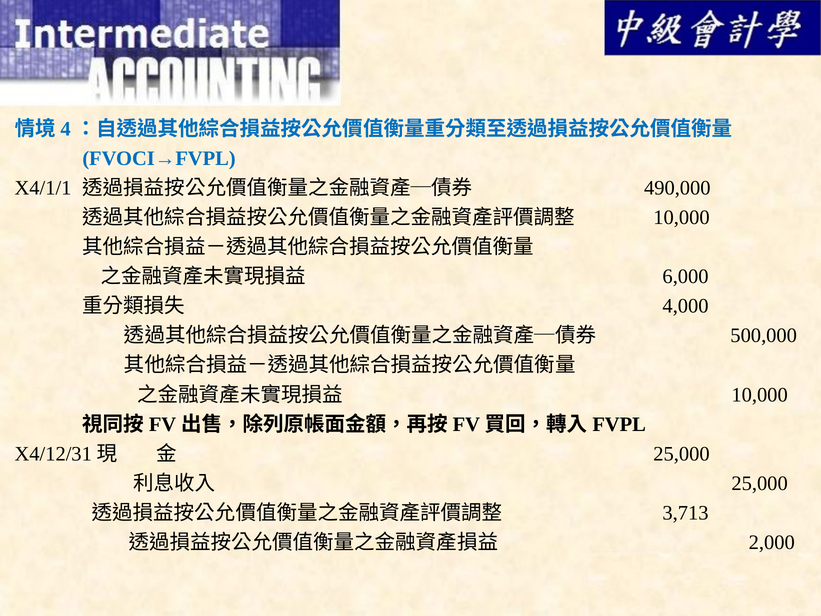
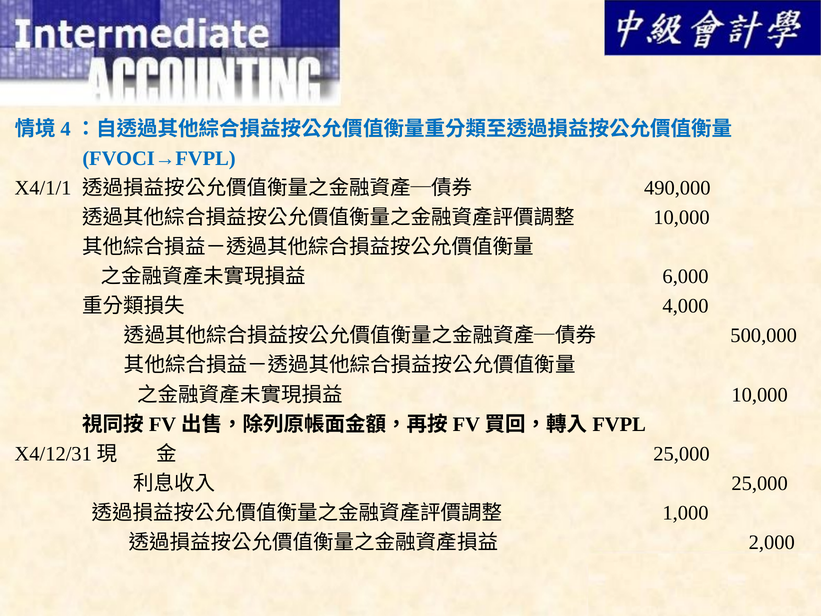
3,713: 3,713 -> 1,000 (686, 513)
